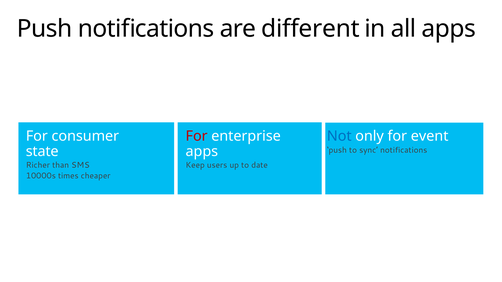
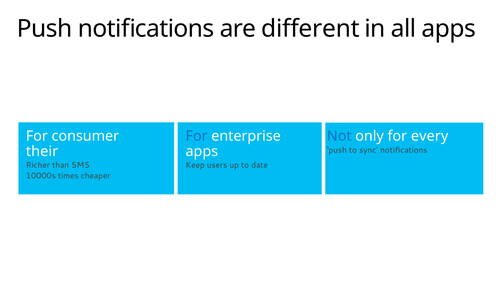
For colour: red -> blue (197, 136)
event: event -> every (430, 136)
state: state -> their (42, 152)
